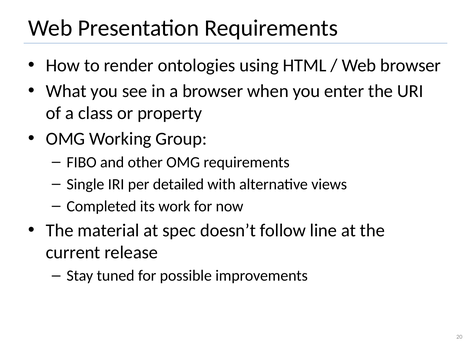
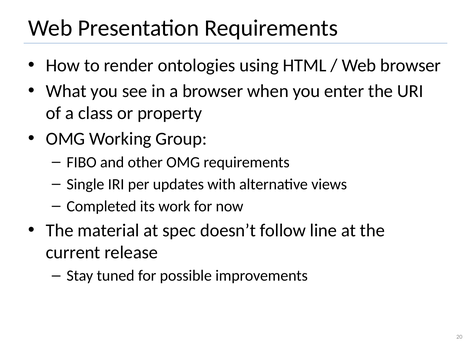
detailed: detailed -> updates (178, 184)
